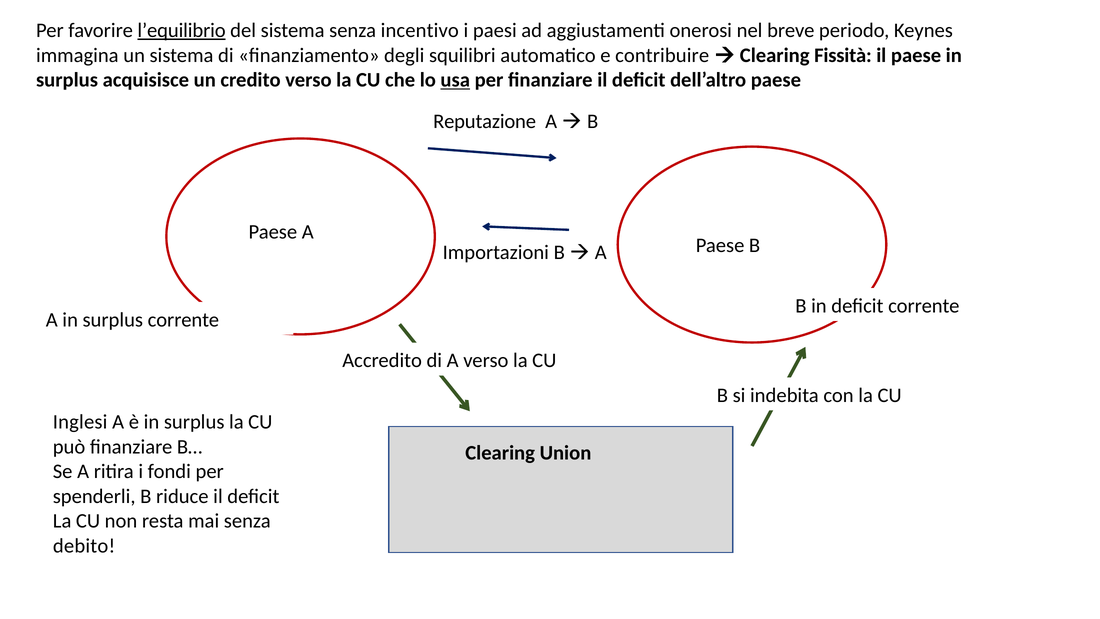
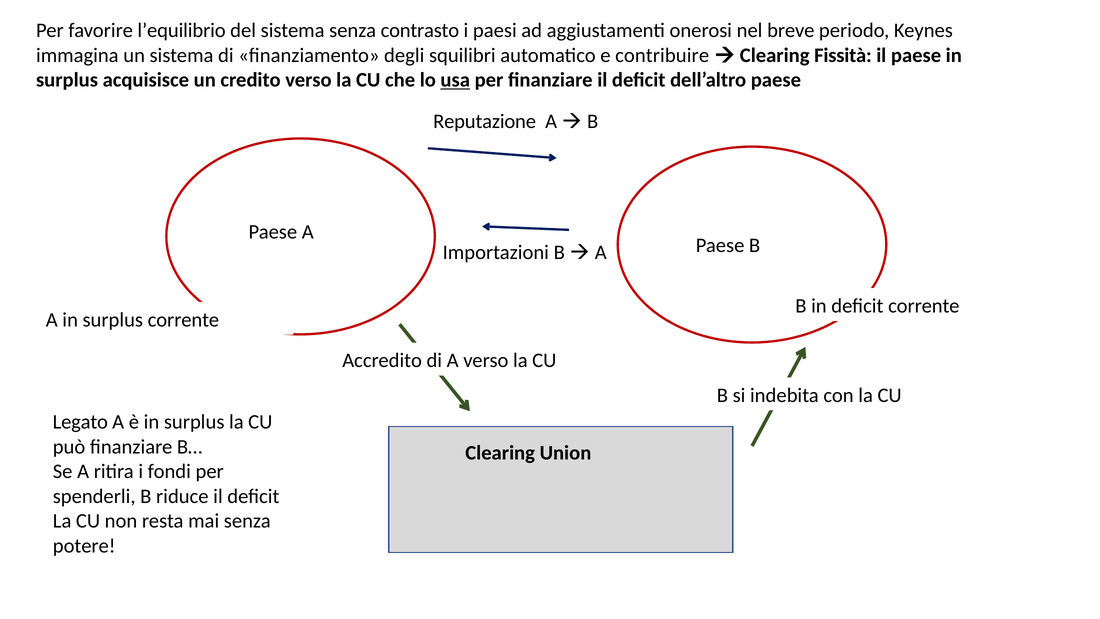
l’equilibrio underline: present -> none (182, 30)
incentivo: incentivo -> contrasto (420, 30)
Inglesi: Inglesi -> Legato (80, 422)
debito: debito -> potere (84, 546)
